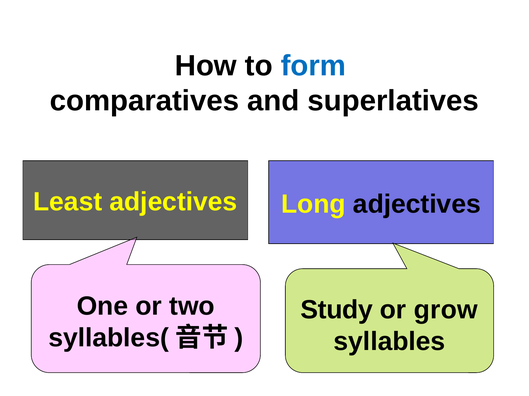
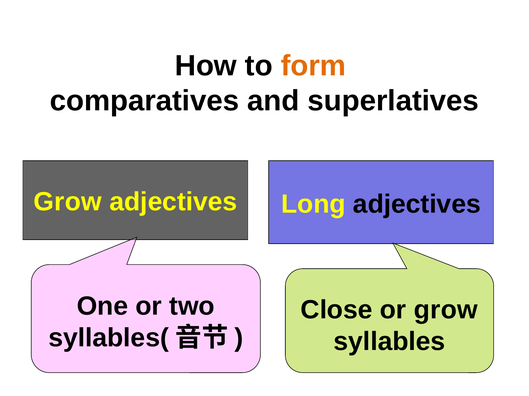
form colour: blue -> orange (313, 66)
Least: Least -> Grow (68, 202)
Study: Study -> Close (337, 310)
